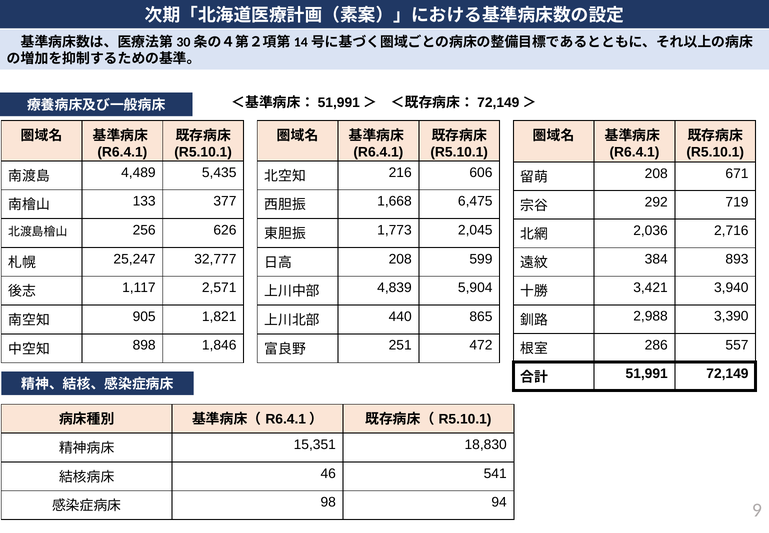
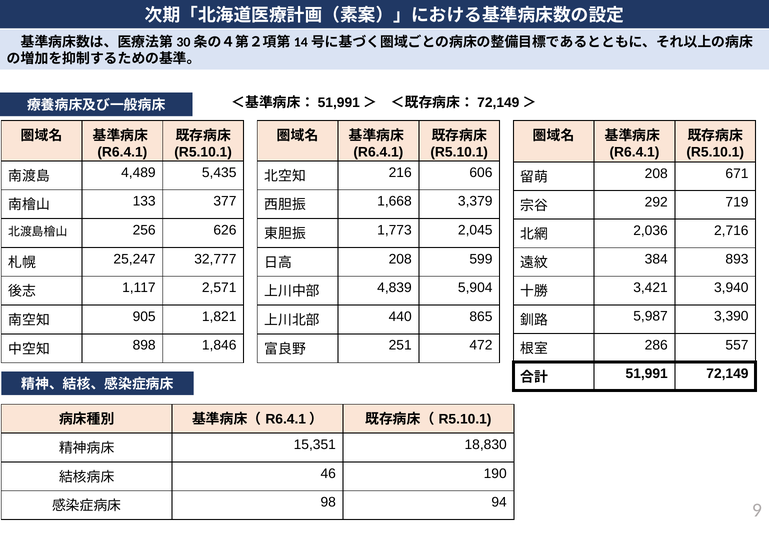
6,475: 6,475 -> 3,379 (475, 201)
2,988: 2,988 -> 5,987 (651, 316)
541: 541 -> 190 (495, 473)
